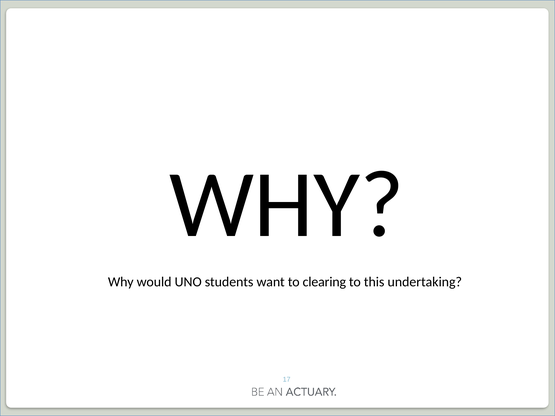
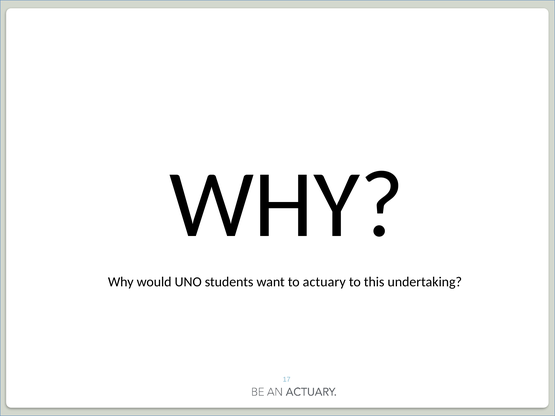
clearing: clearing -> actuary (324, 282)
